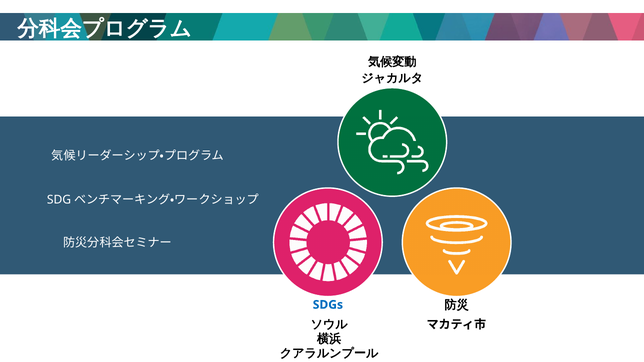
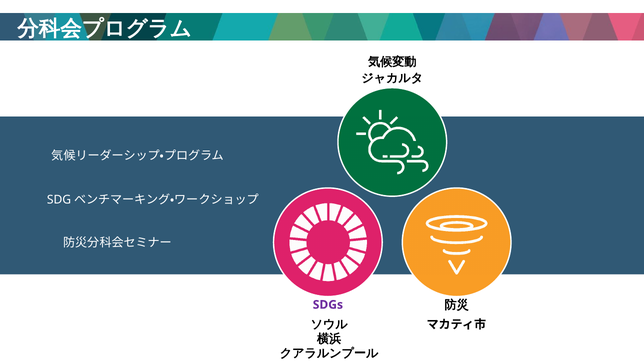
SDGs colour: blue -> purple (328, 305)
